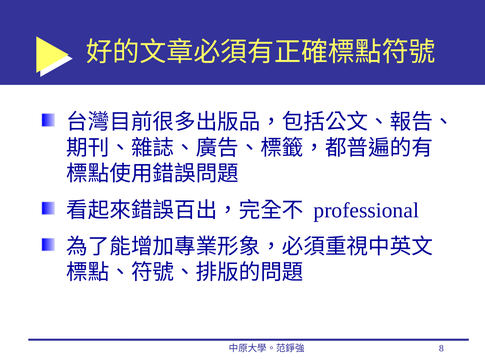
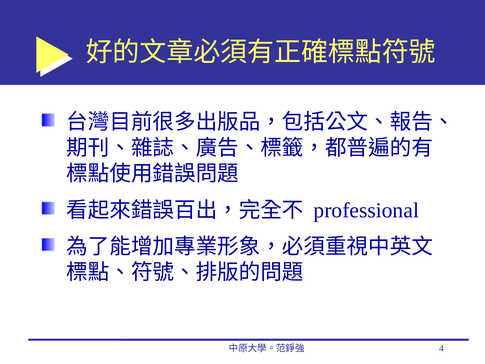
8: 8 -> 4 (441, 348)
